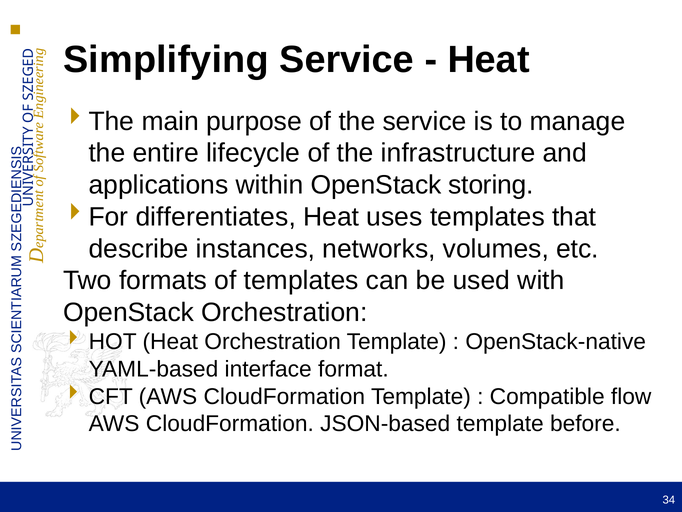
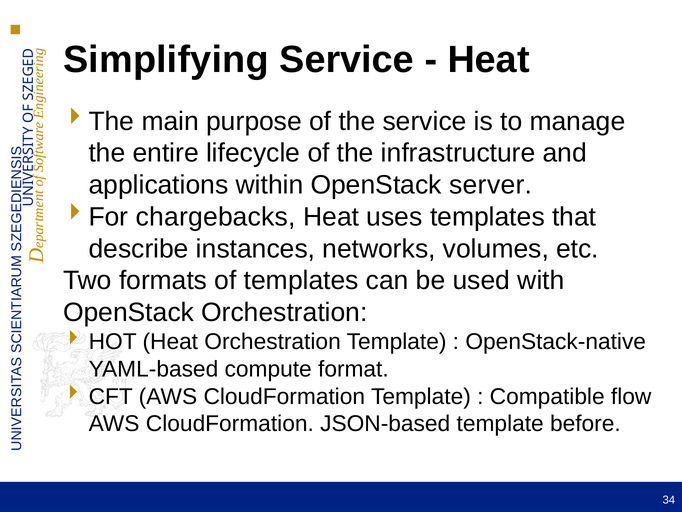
storing: storing -> server (491, 185)
differentiates: differentiates -> chargebacks (216, 217)
interface: interface -> compute (268, 369)
